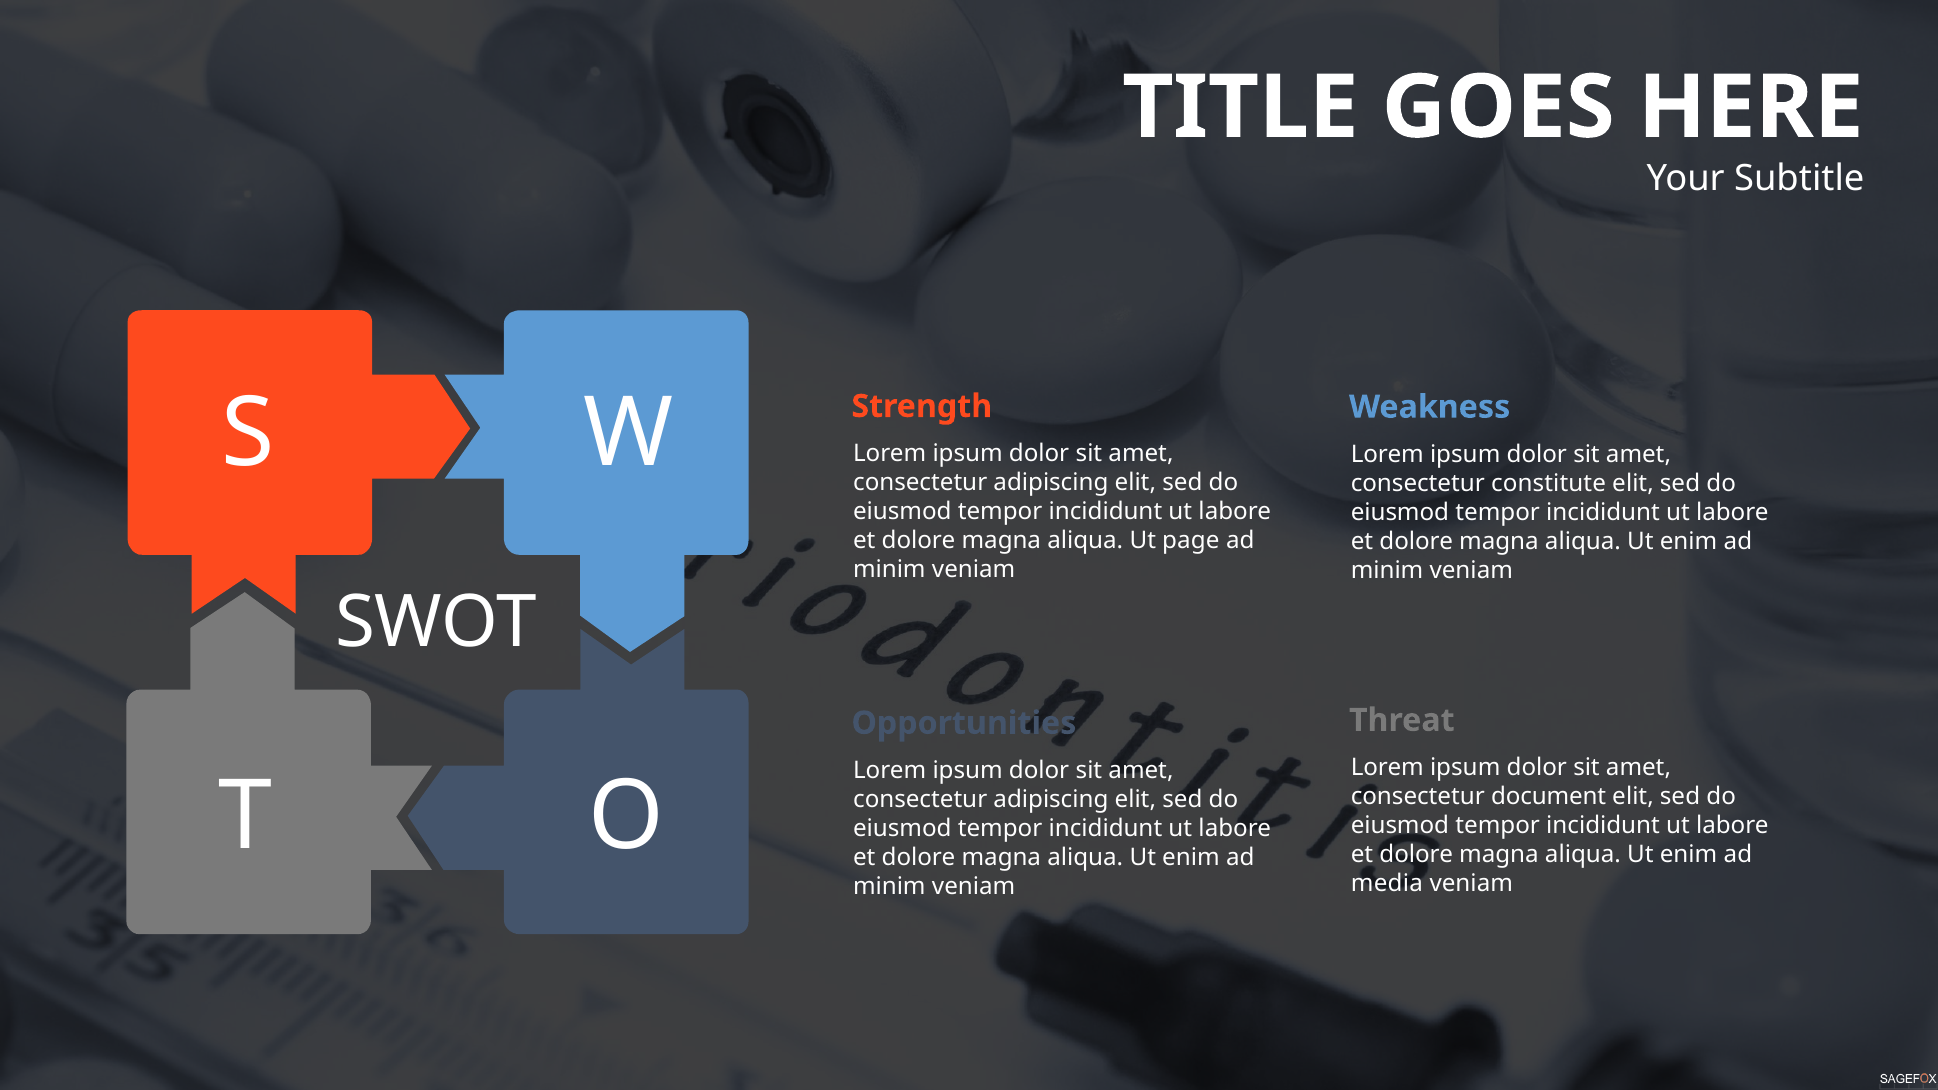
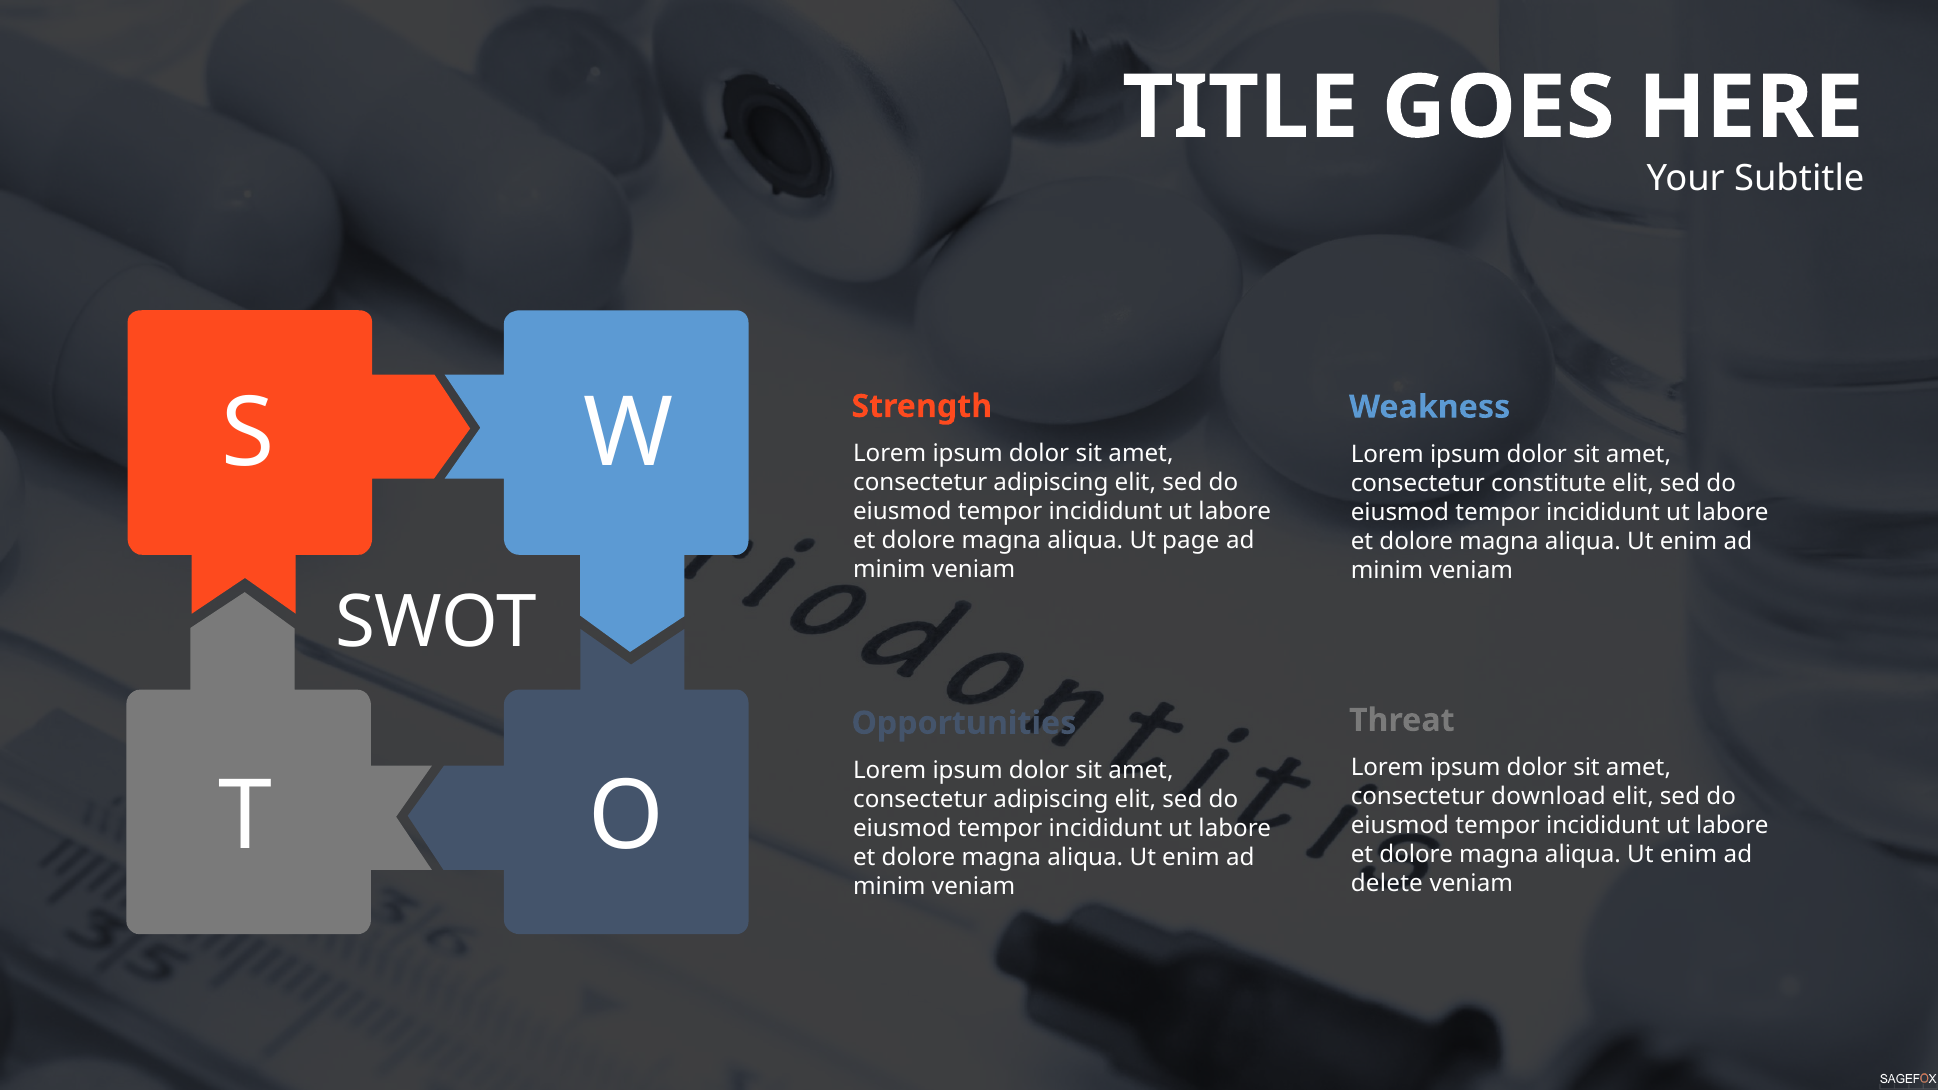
document: document -> download (1548, 797)
media: media -> delete (1387, 884)
